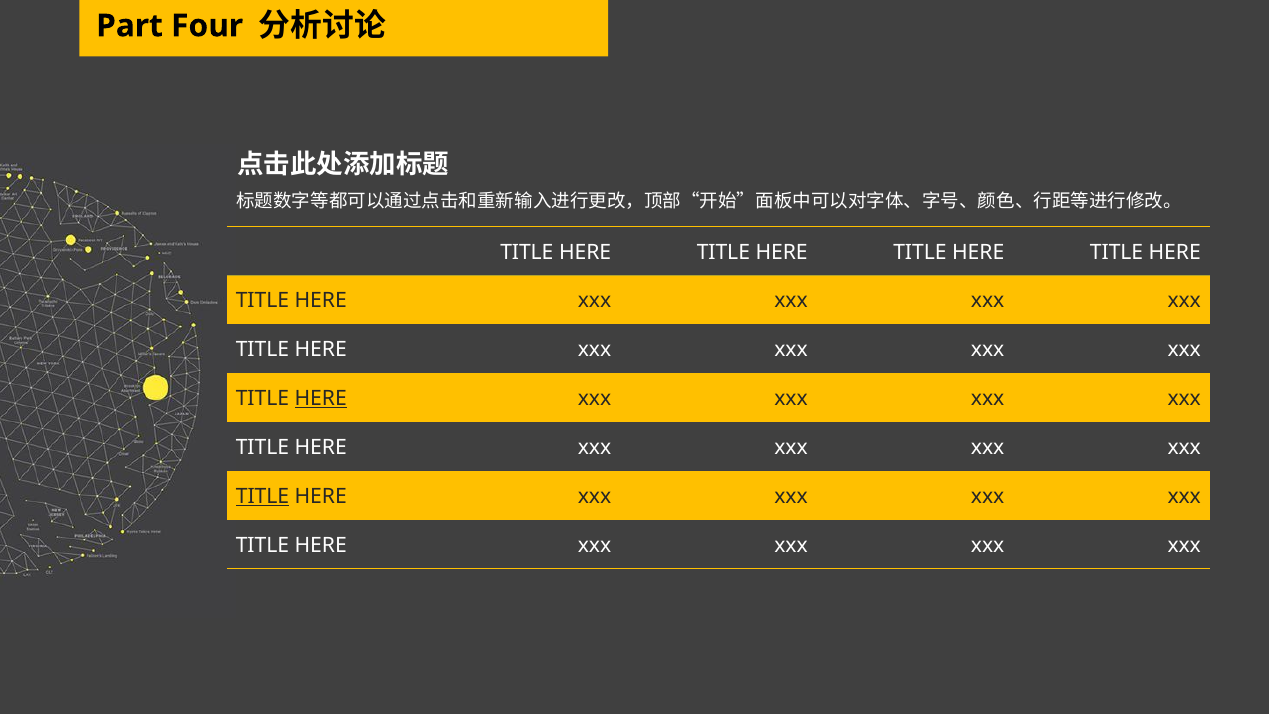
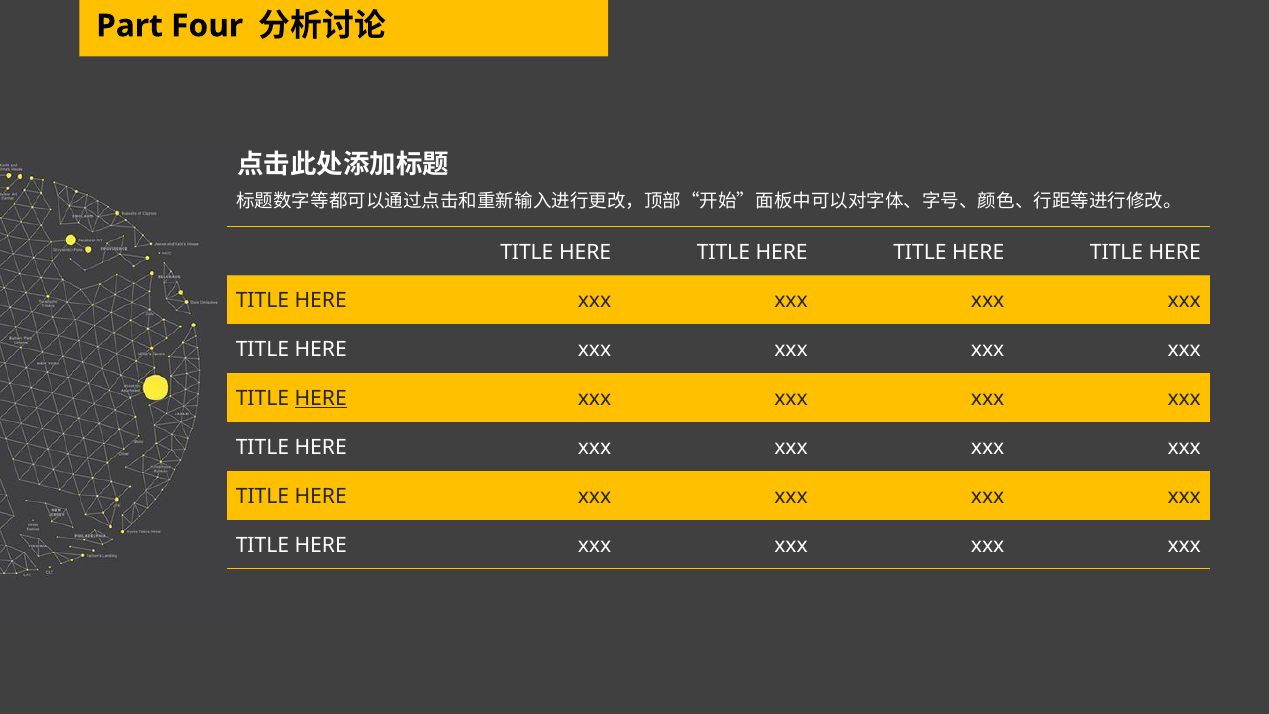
TITLE underline: present -> none (263, 496)
